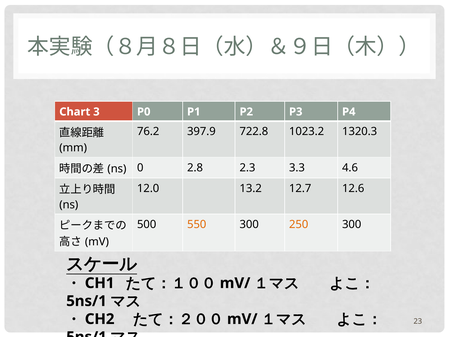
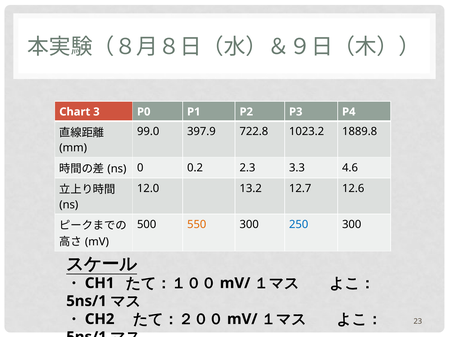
76.2: 76.2 -> 99.0 (148, 131)
1320.3: 1320.3 -> 1889.8 (360, 131)
2.8: 2.8 -> 0.2 (195, 168)
250 colour: orange -> blue (299, 224)
